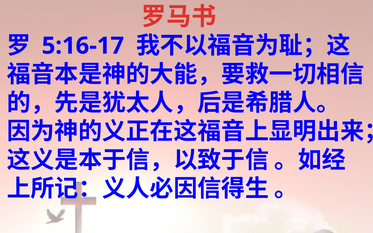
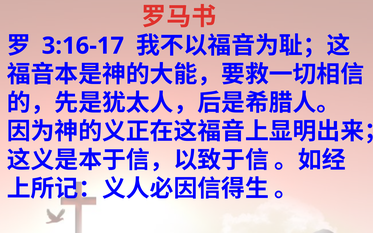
5:16-17: 5:16-17 -> 3:16-17 (83, 46)
